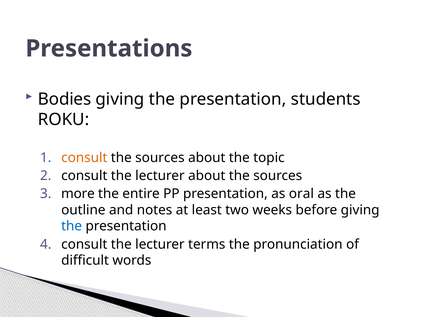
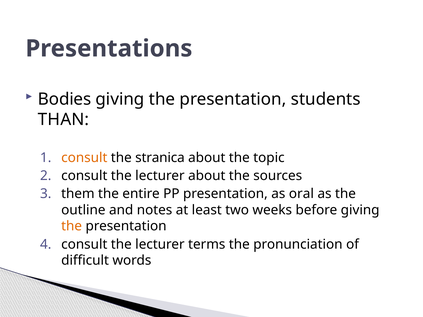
ROKU: ROKU -> THAN (63, 120)
sources: sources -> stranica (160, 158)
more: more -> them (78, 194)
the colour: blue -> orange (72, 226)
